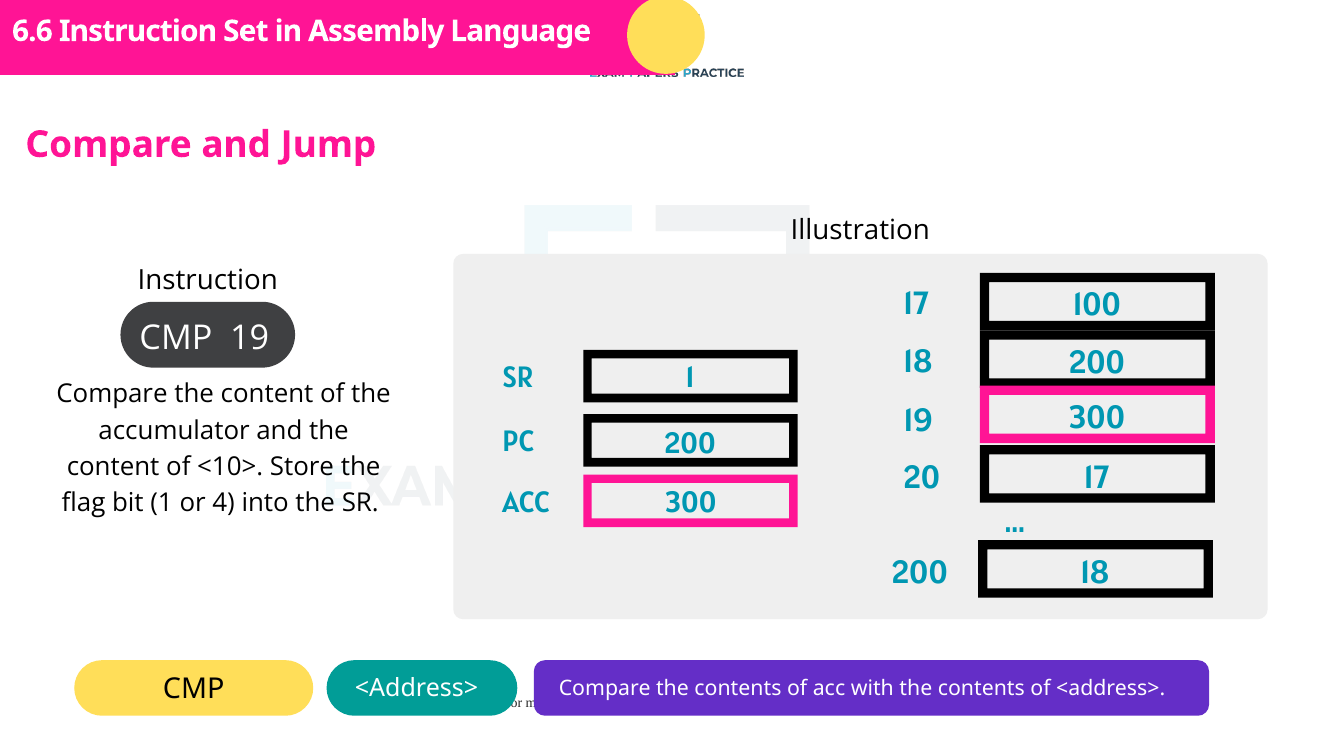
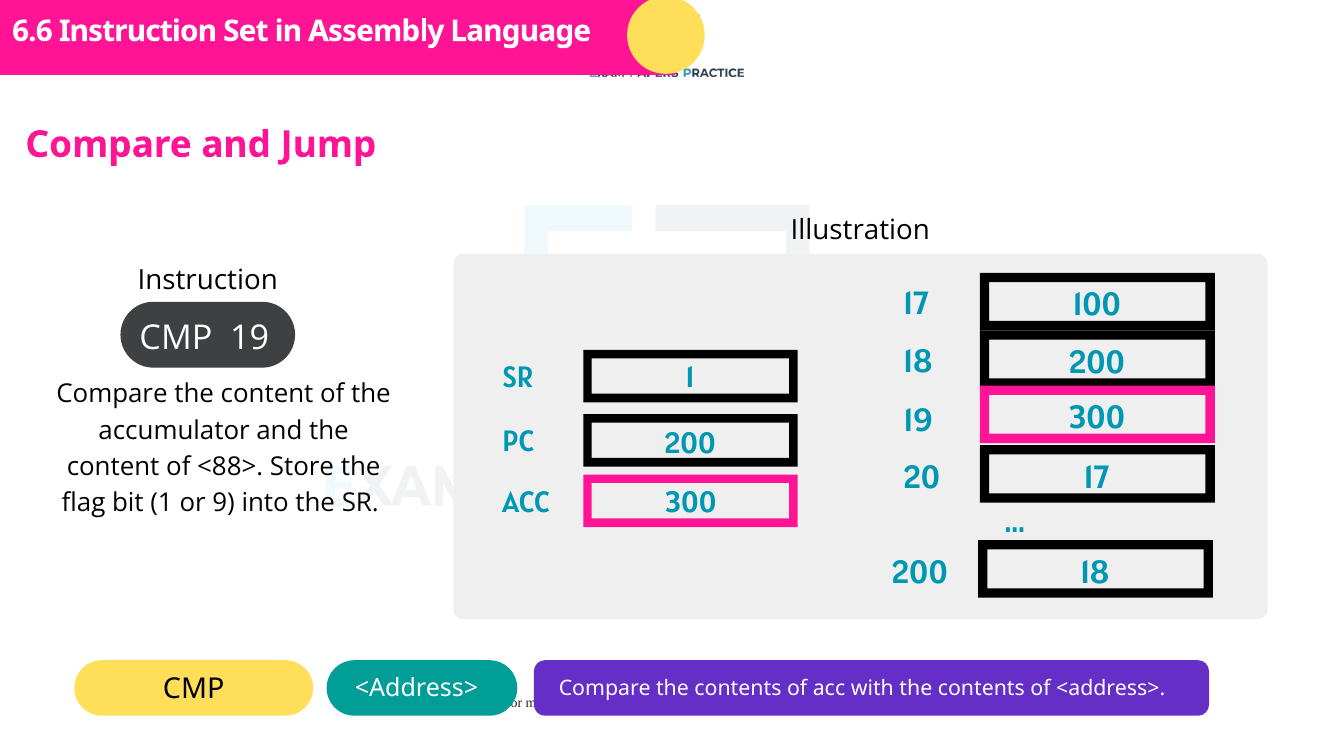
<10>: <10> -> <88> (230, 467)
4: 4 -> 9 (224, 503)
